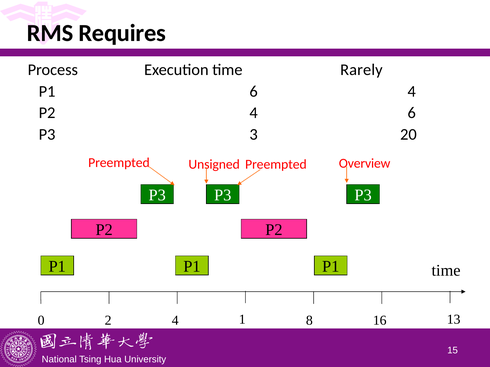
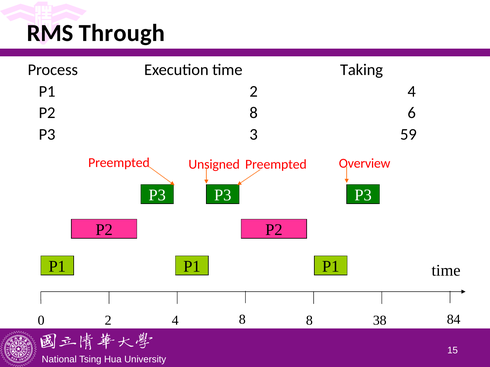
Requires: Requires -> Through (122, 33)
Rarely: Rarely -> Taking (362, 70)
P1 6: 6 -> 2 (254, 91)
P2 4: 4 -> 8 (254, 113)
20: 20 -> 59 (408, 135)
0 1: 1 -> 8 (242, 320)
16: 16 -> 38 (380, 321)
13: 13 -> 84 (454, 320)
